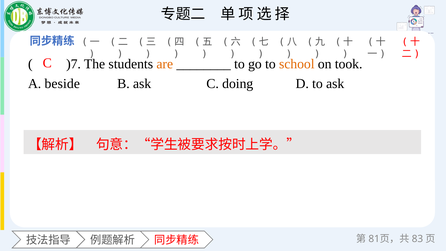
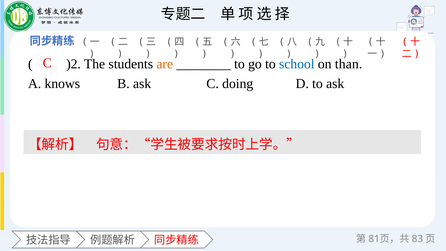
)7: )7 -> )2 (74, 64)
school colour: orange -> blue (297, 64)
took: took -> than (349, 64)
beside: beside -> knows (62, 84)
